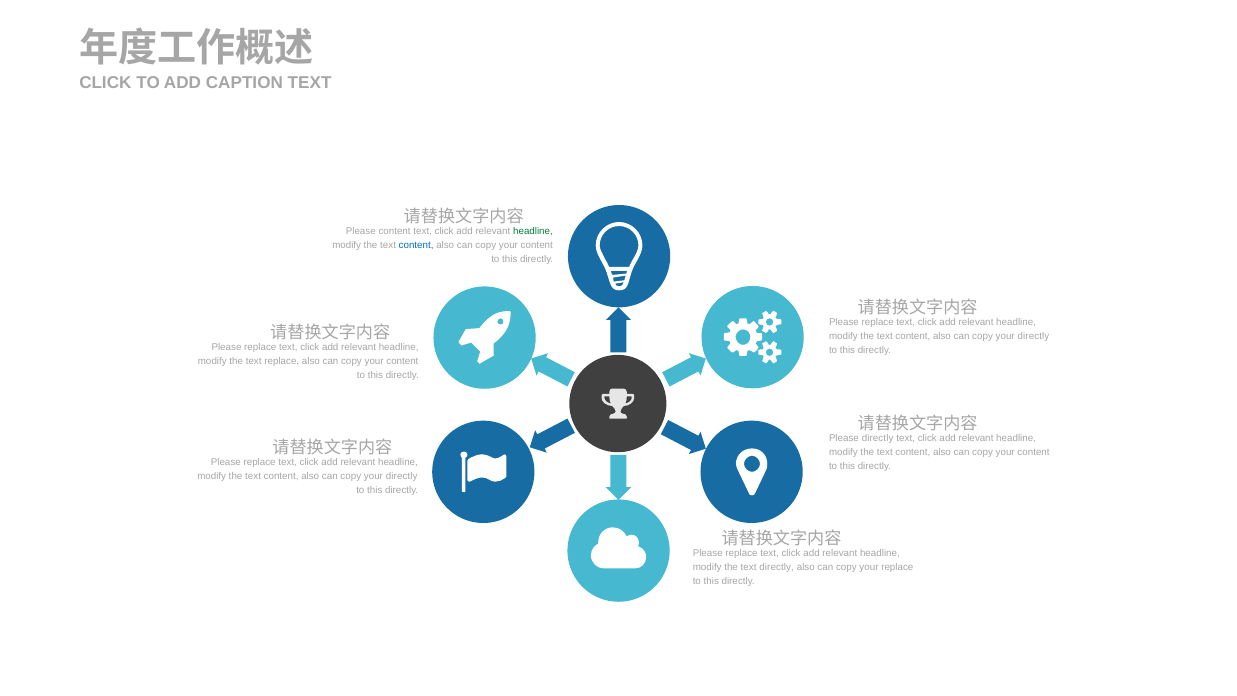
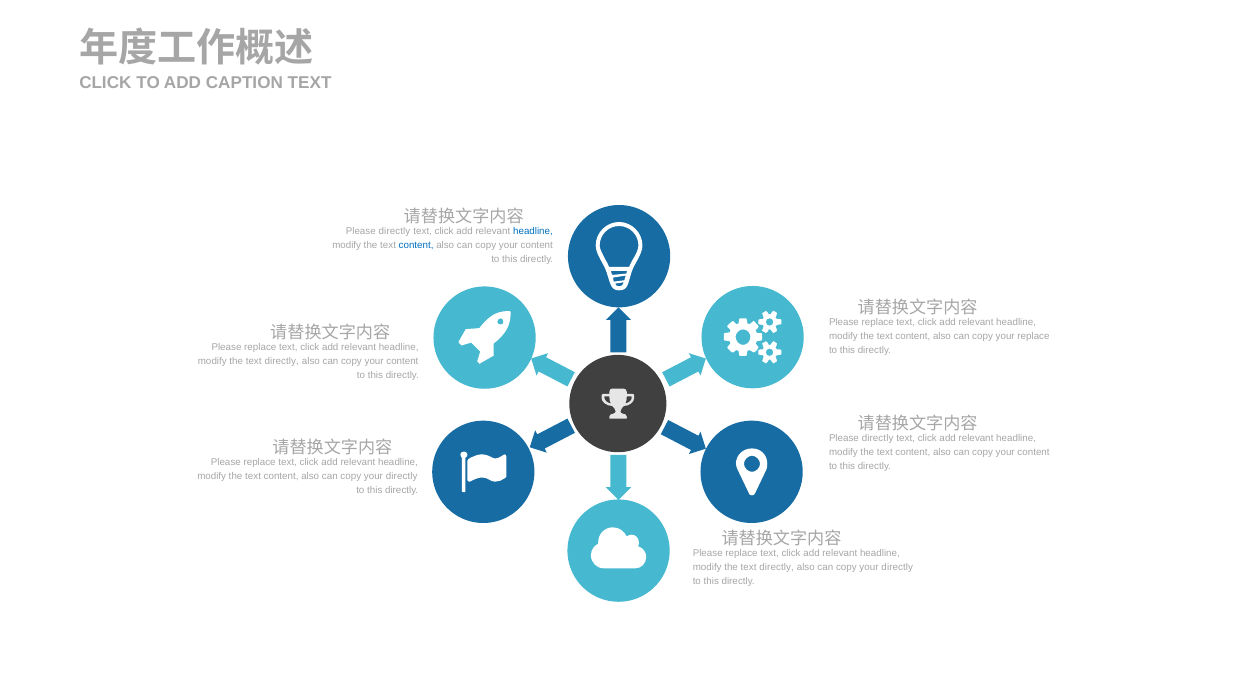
content: content -> directly (395, 231)
headline colour: green -> blue (533, 231)
directly: directly -> replace (1033, 336)
replace: replace -> directly (282, 361)
replace: replace -> directly (897, 567)
